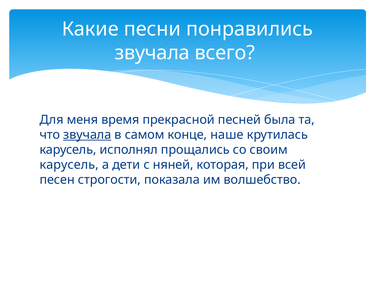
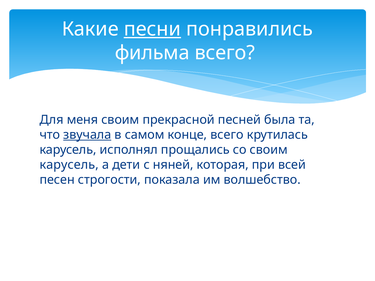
песни underline: none -> present (152, 29)
звучала: звучала -> фильма (152, 53)
меня время: время -> своим (120, 120)
конце наше: наше -> всего (227, 135)
